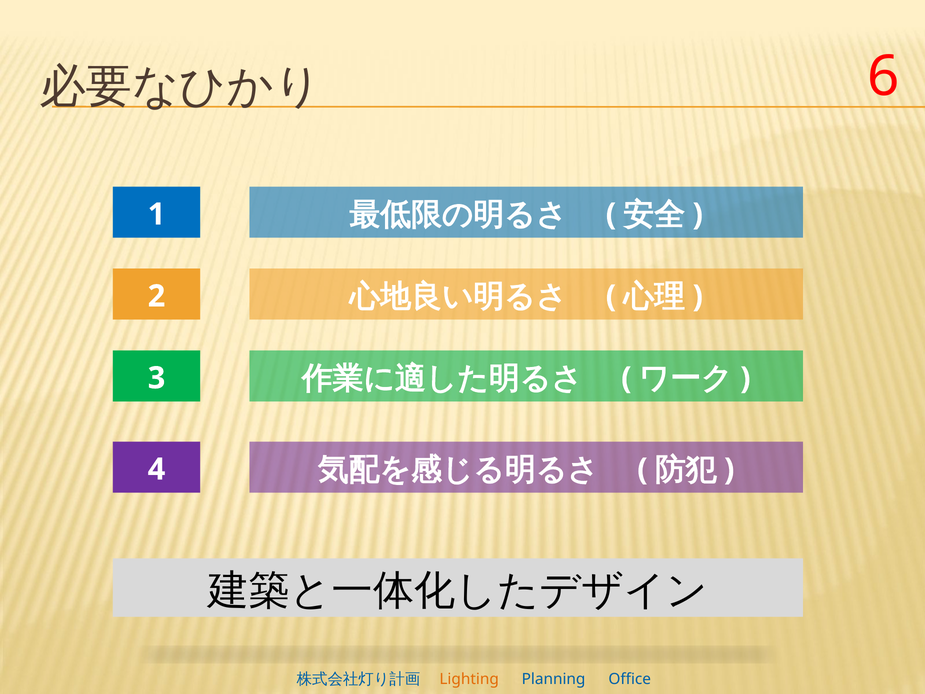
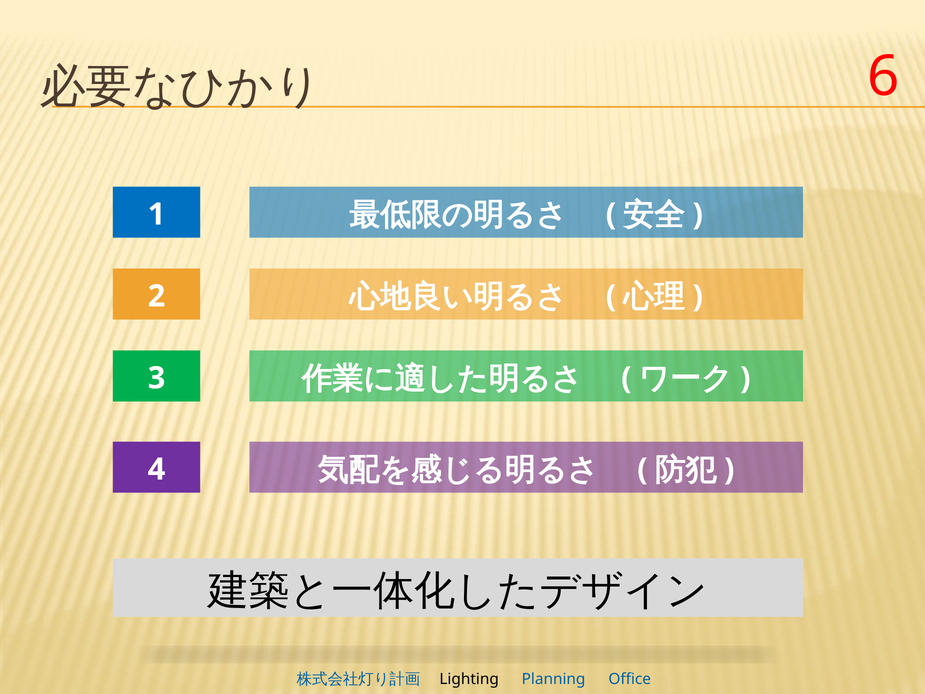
Lighting colour: orange -> black (469, 679)
